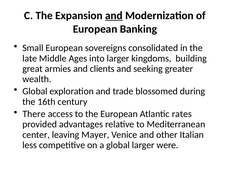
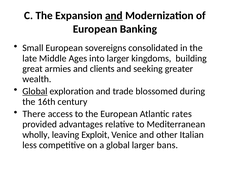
Global underline: none -> present (35, 91)
center: center -> wholly (36, 134)
Mayer: Mayer -> Exploit (95, 134)
were: were -> bans (167, 145)
